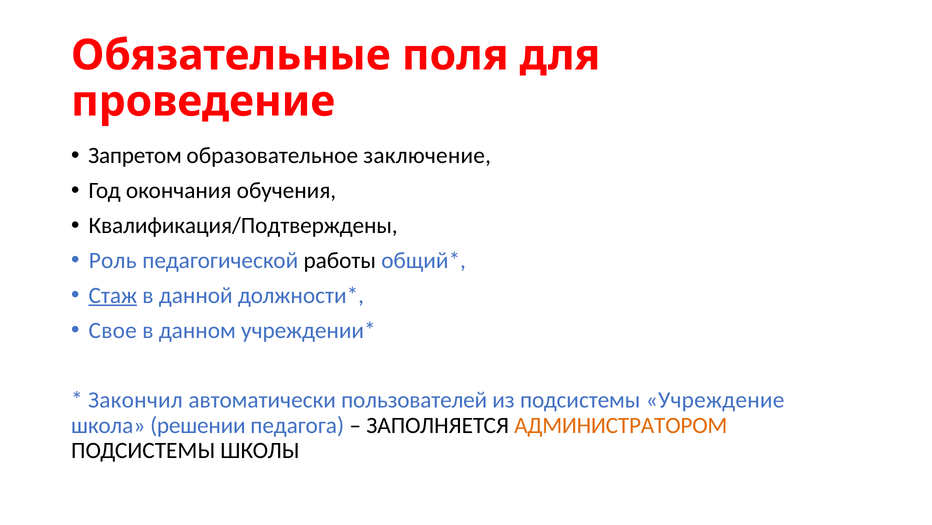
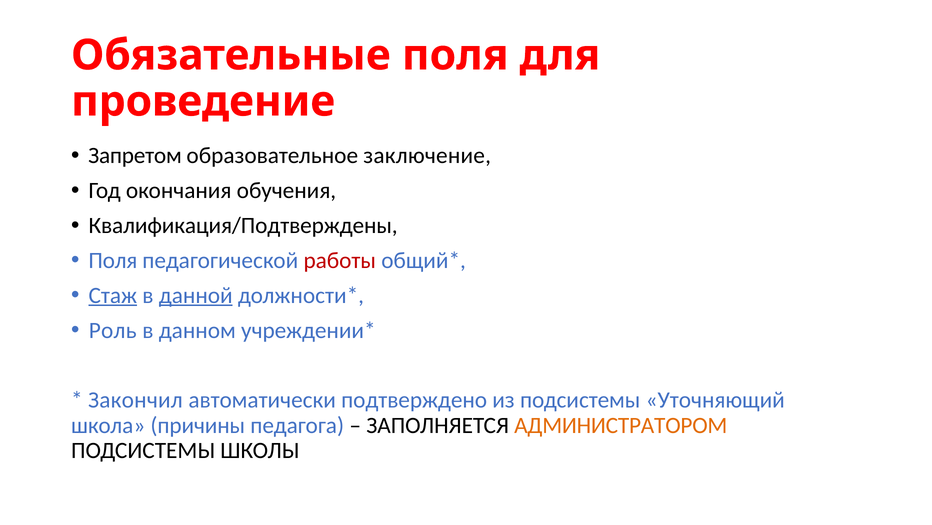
Роль: Роль -> Поля (113, 260)
работы colour: black -> red (340, 260)
данной underline: none -> present (196, 295)
Свое: Свое -> Роль (113, 330)
пользователей: пользователей -> подтверждено (414, 400)
Учреждение: Учреждение -> Уточняющий (715, 400)
решении: решении -> причины (198, 425)
